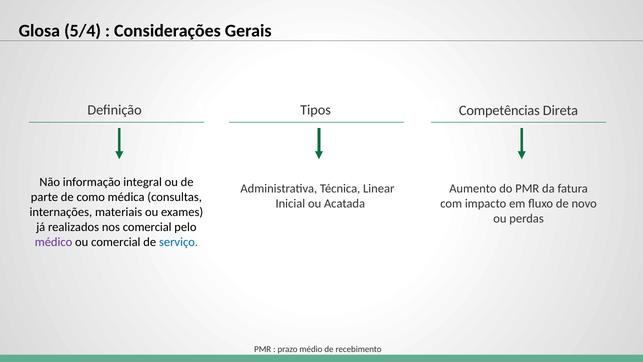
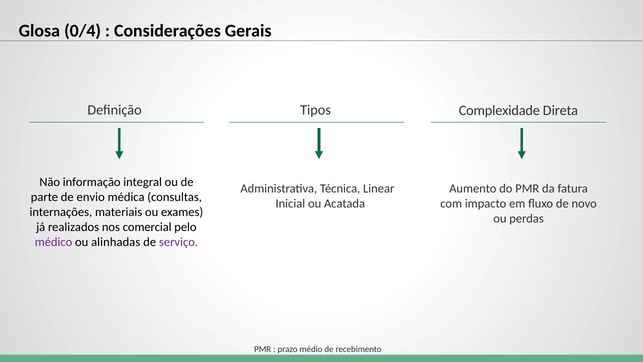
5/4: 5/4 -> 0/4 (83, 31)
Competências: Competências -> Complexidade (499, 110)
como: como -> envio (91, 197)
ou comercial: comercial -> alinhadas (116, 242)
serviço colour: blue -> purple (179, 242)
